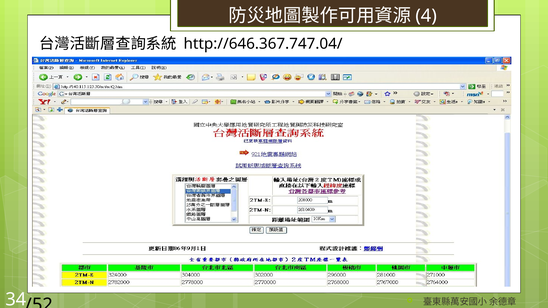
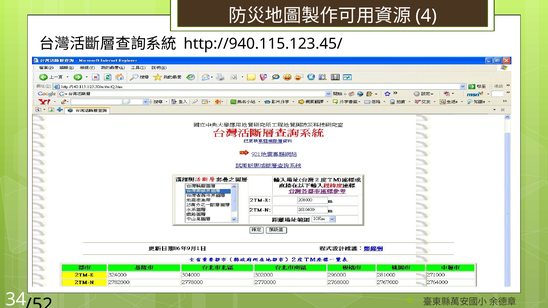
http://646.367.747.04/: http://646.367.747.04/ -> http://940.115.123.45/ (263, 44)
